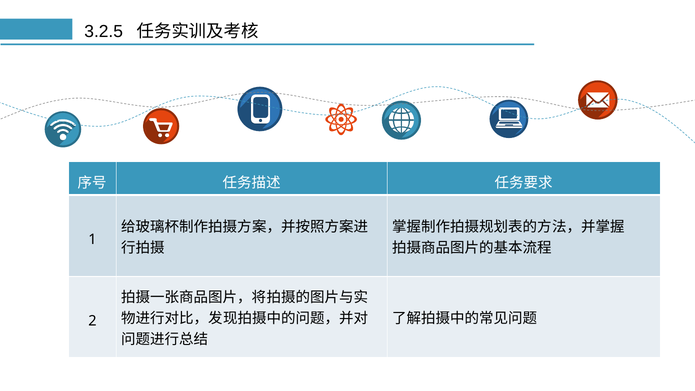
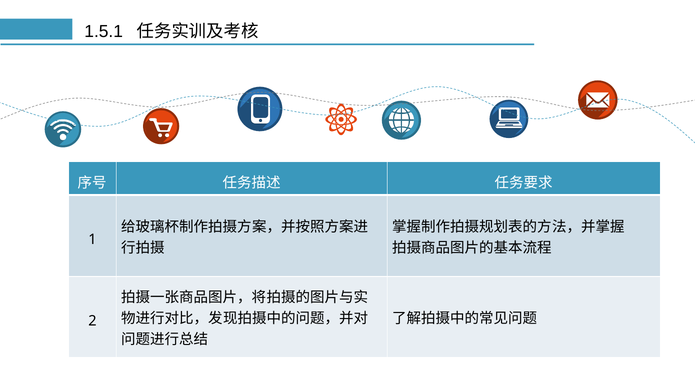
3.2.5: 3.2.5 -> 1.5.1 (104, 31)
